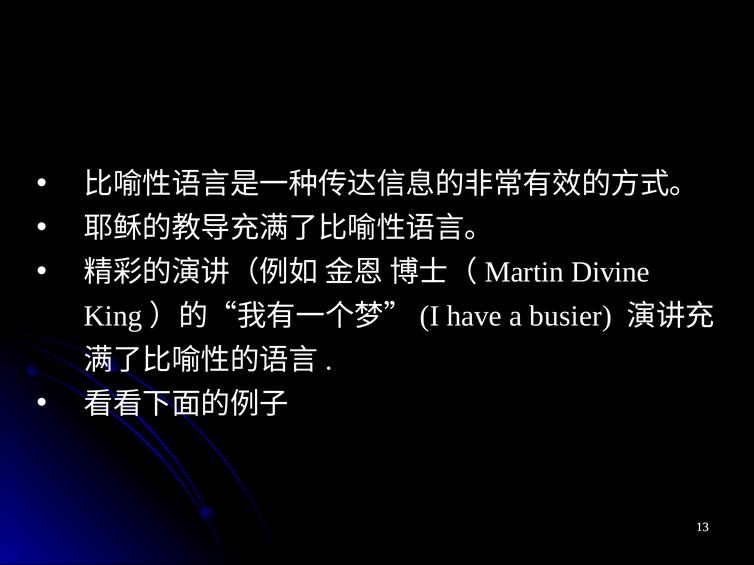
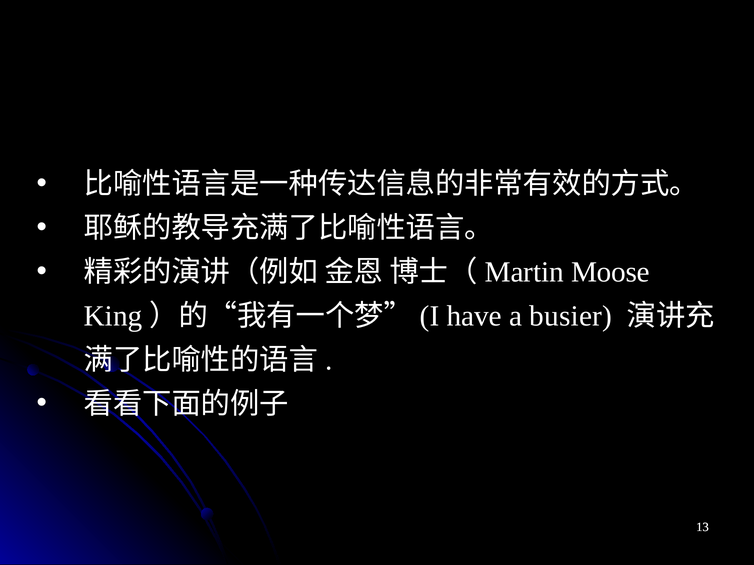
Divine: Divine -> Moose (610, 272)
